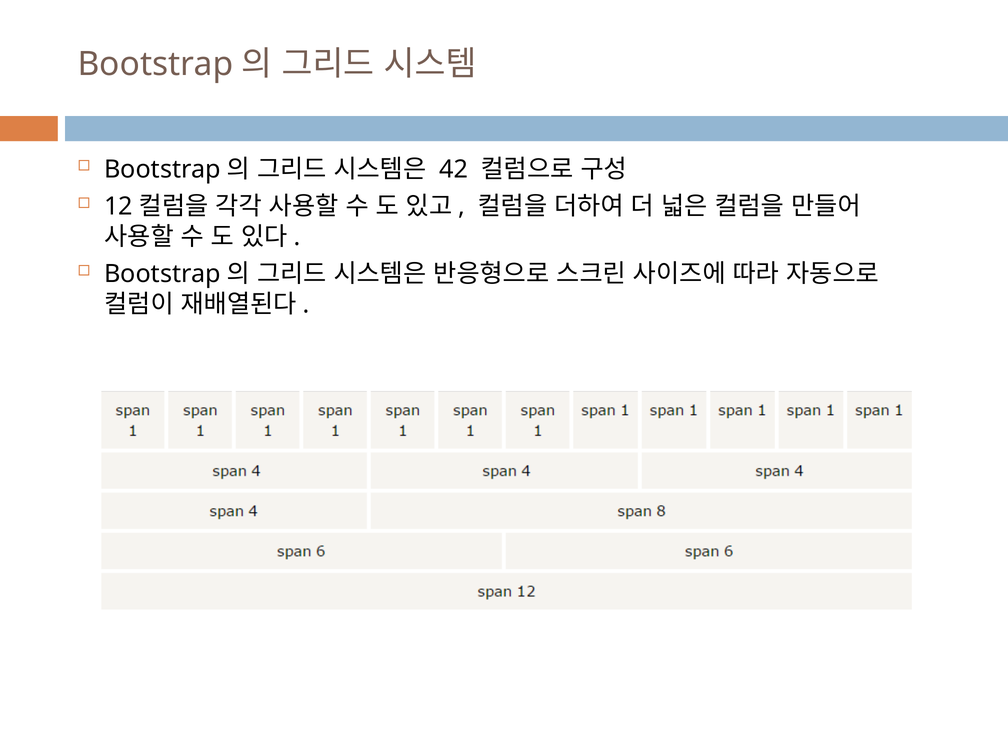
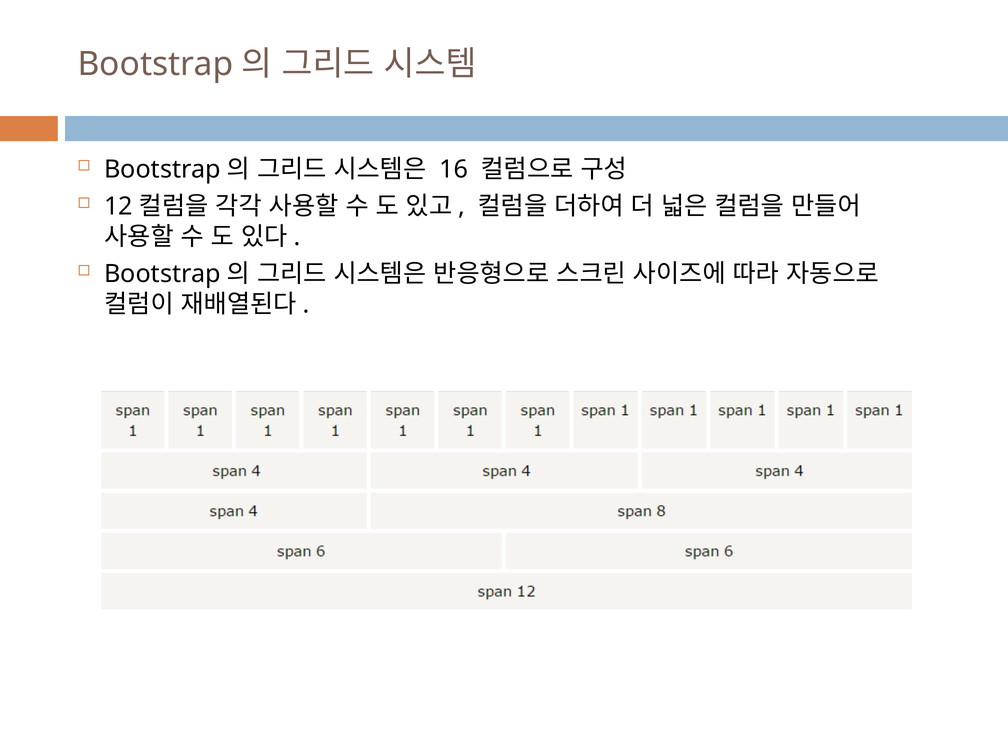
42: 42 -> 16 (454, 169)
